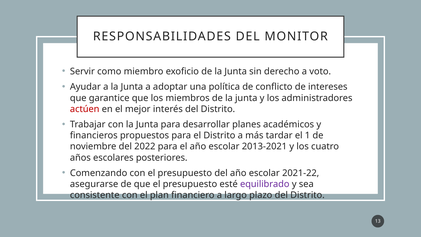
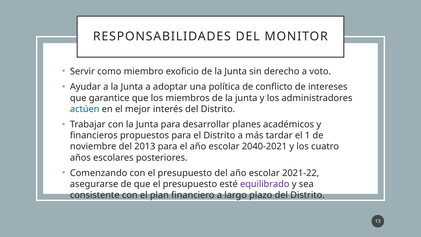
actúen colour: red -> blue (85, 109)
2022: 2022 -> 2013 (145, 146)
2013-2021: 2013-2021 -> 2040-2021 (264, 146)
